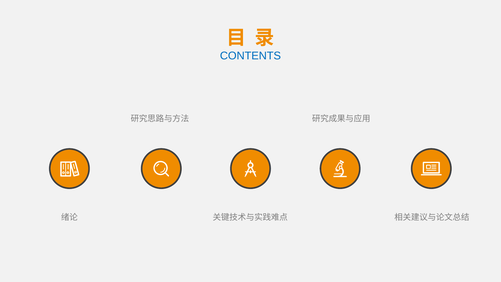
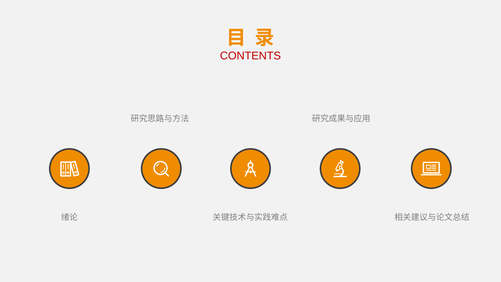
CONTENTS colour: blue -> red (250, 56)
